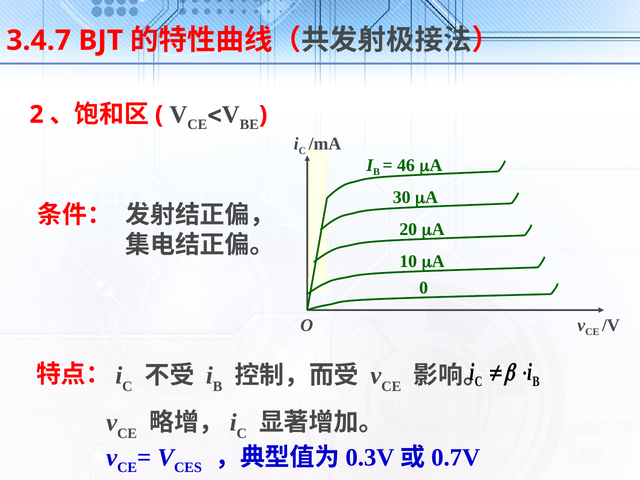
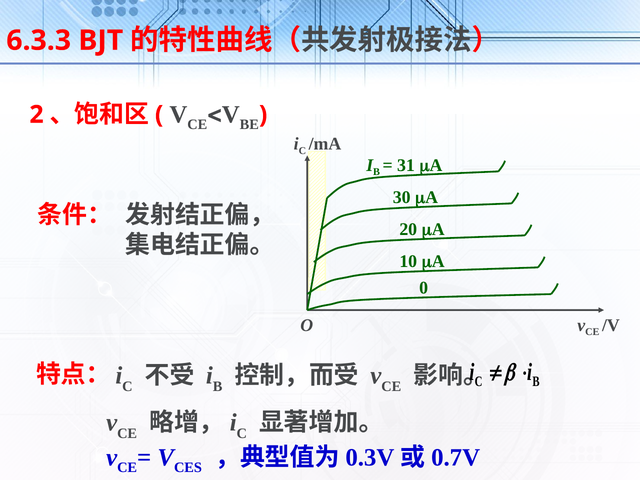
3.4.7: 3.4.7 -> 6.3.3 (39, 40)
46: 46 -> 31 (406, 165)
